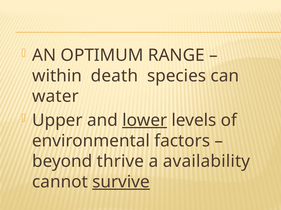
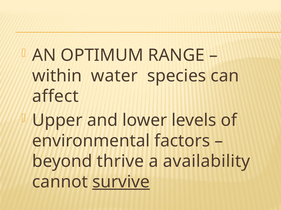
death: death -> water (114, 76)
water: water -> affect (55, 97)
lower underline: present -> none (145, 121)
